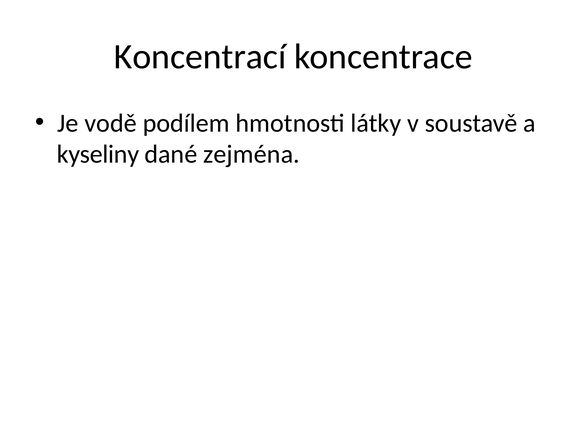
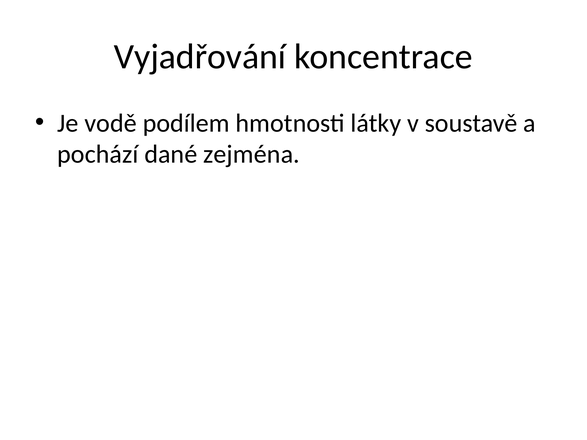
Koncentrací: Koncentrací -> Vyjadřování (200, 57)
kyseliny: kyseliny -> pochází (98, 154)
